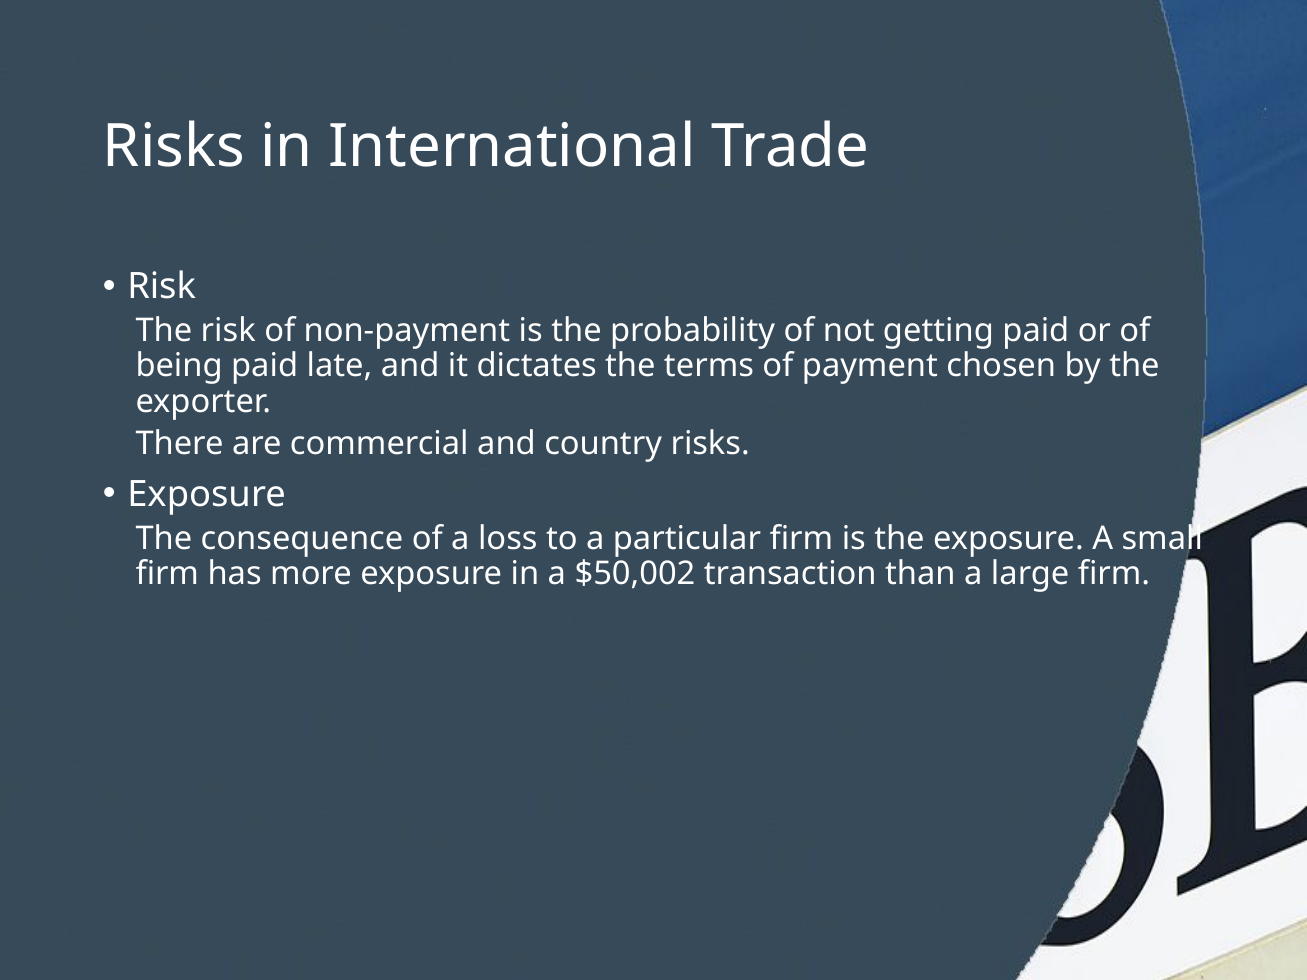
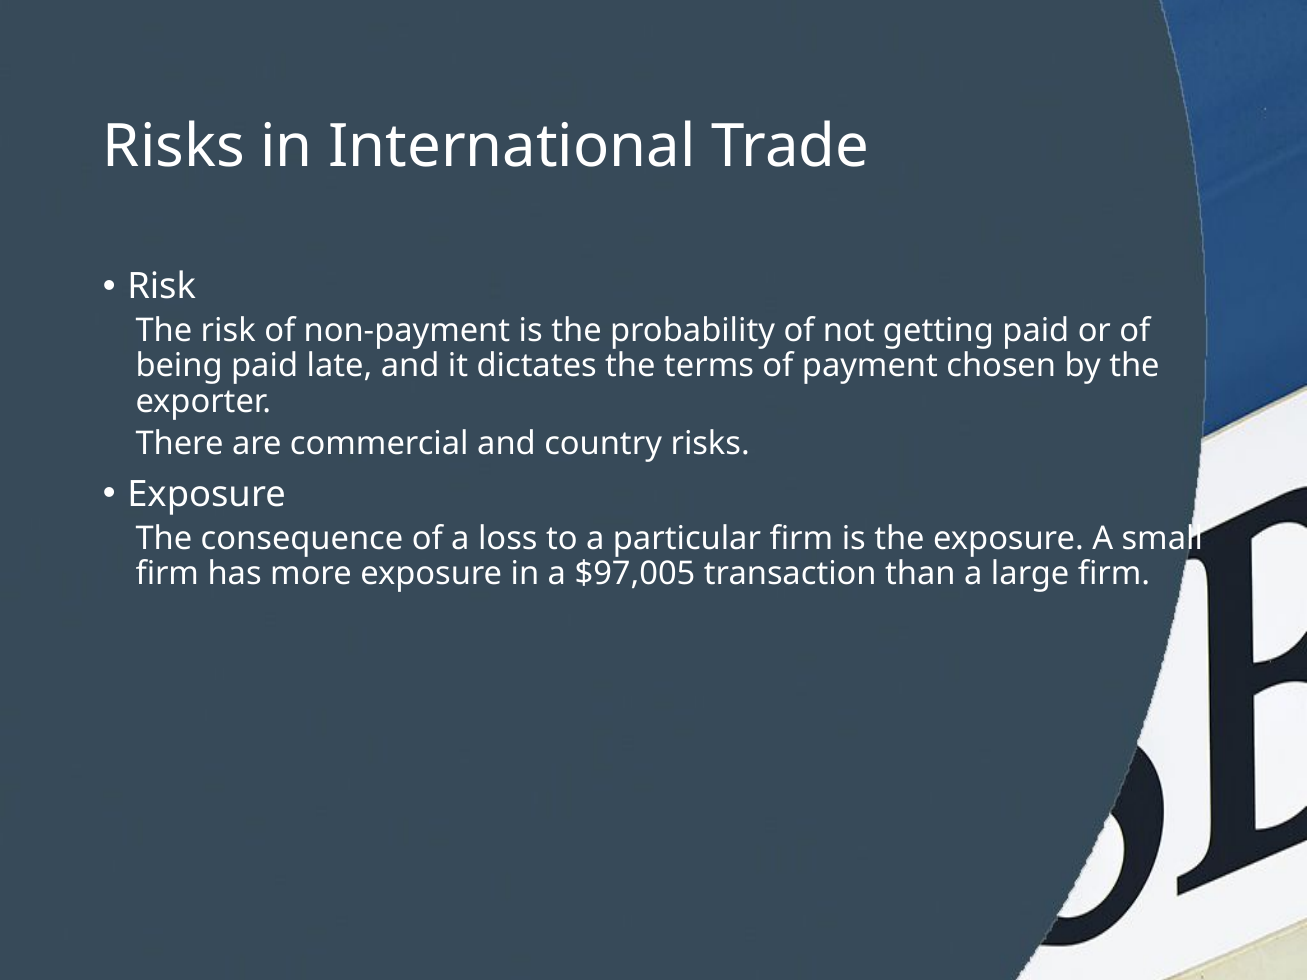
$50,002: $50,002 -> $97,005 (635, 574)
